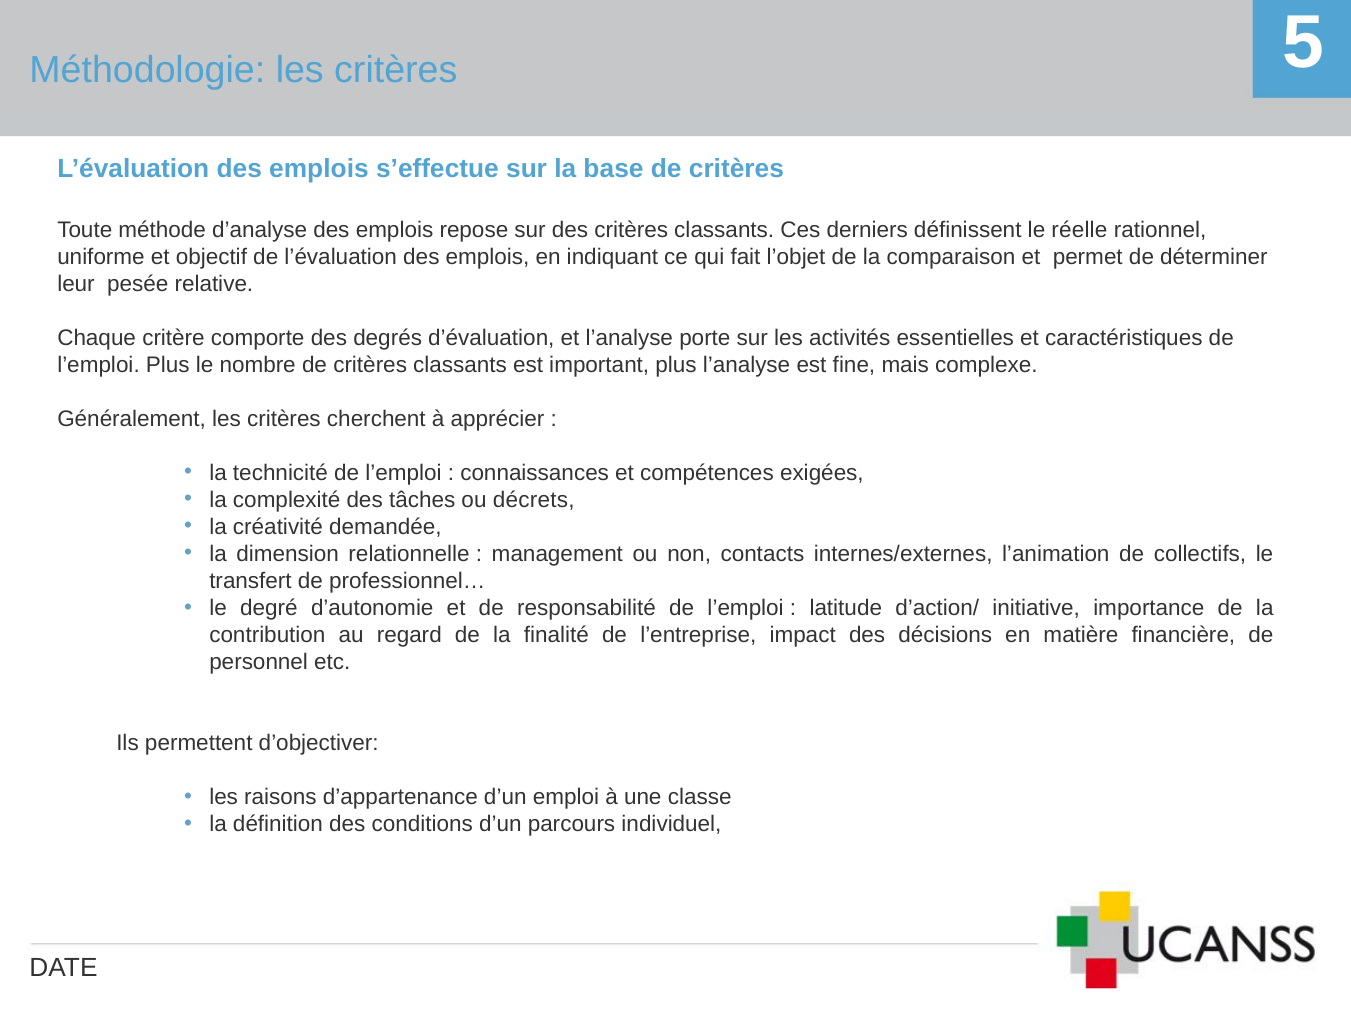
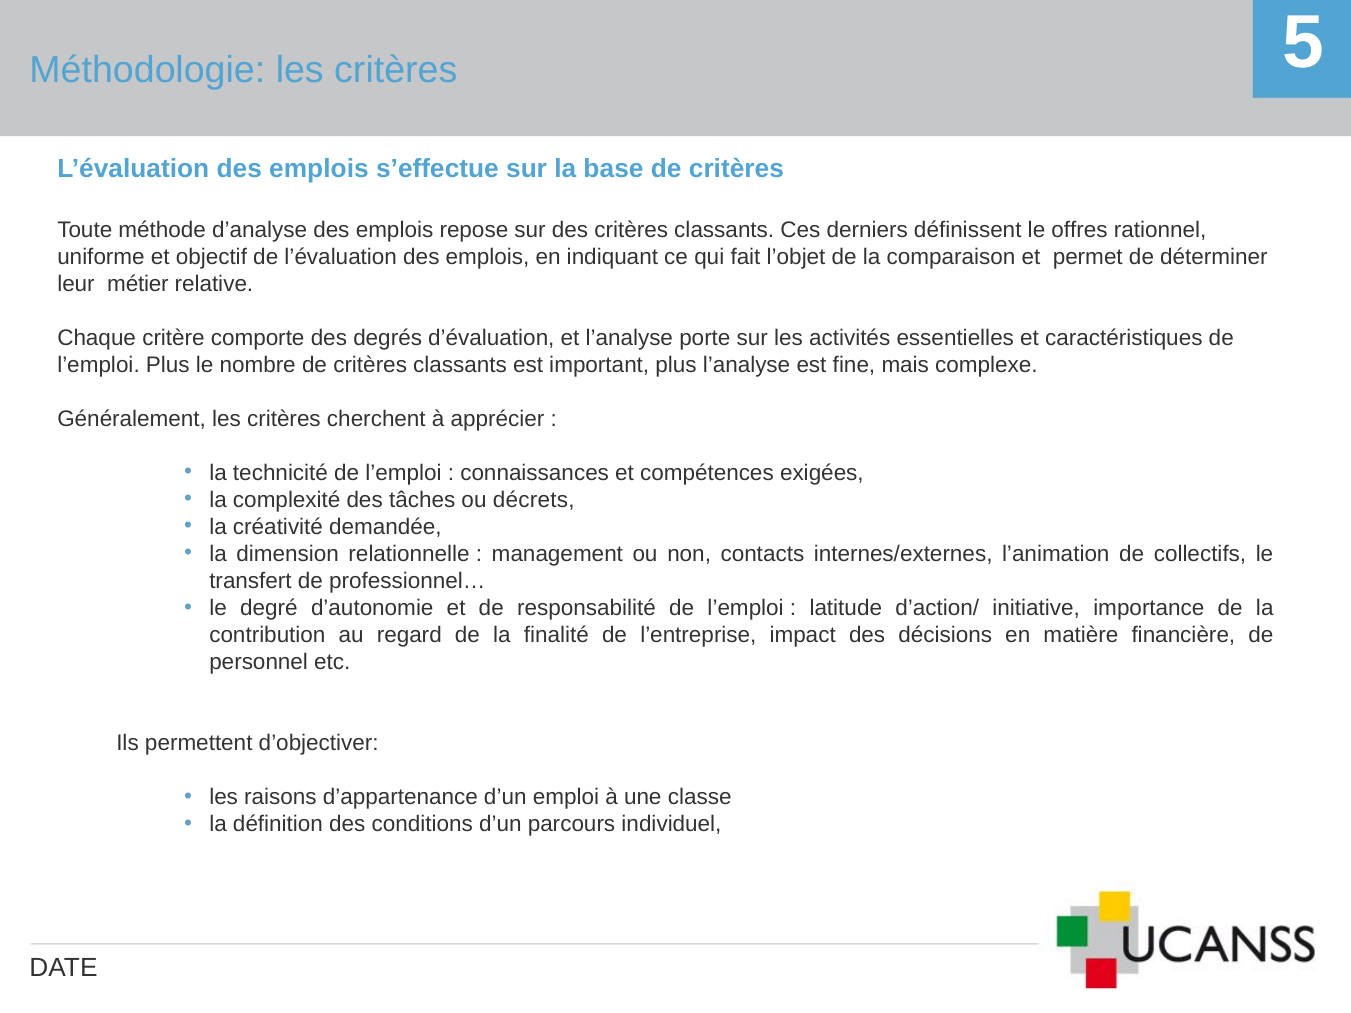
réelle: réelle -> offres (1080, 230)
pesée: pesée -> métier (138, 284)
